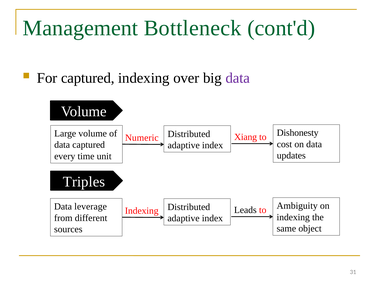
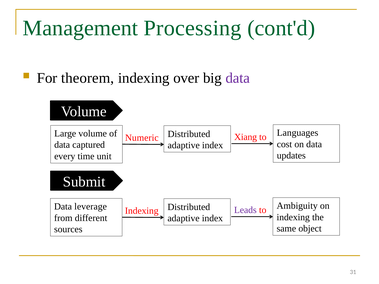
Bottleneck: Bottleneck -> Processing (193, 28)
For captured: captured -> theorem (88, 78)
Dishonesty: Dishonesty -> Languages (298, 133)
Triples: Triples -> Submit (84, 182)
Leads colour: black -> purple (245, 210)
